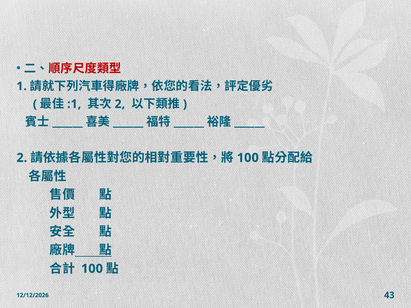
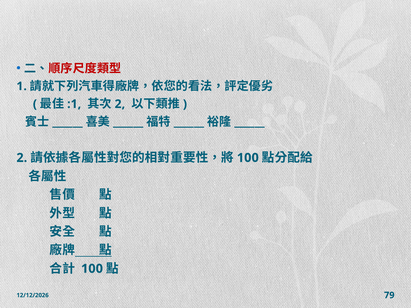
43: 43 -> 79 (389, 295)
